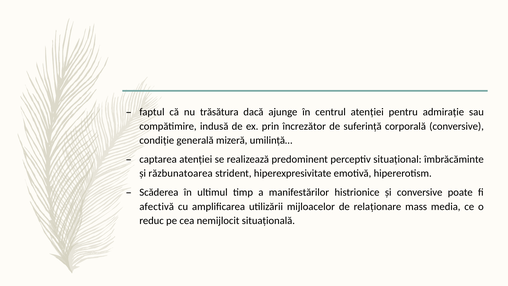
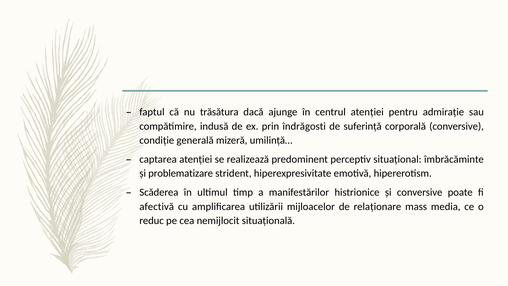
încrezător: încrezător -> îndrăgosti (304, 126)
răzbunatoarea: răzbunatoarea -> problematizare (181, 173)
